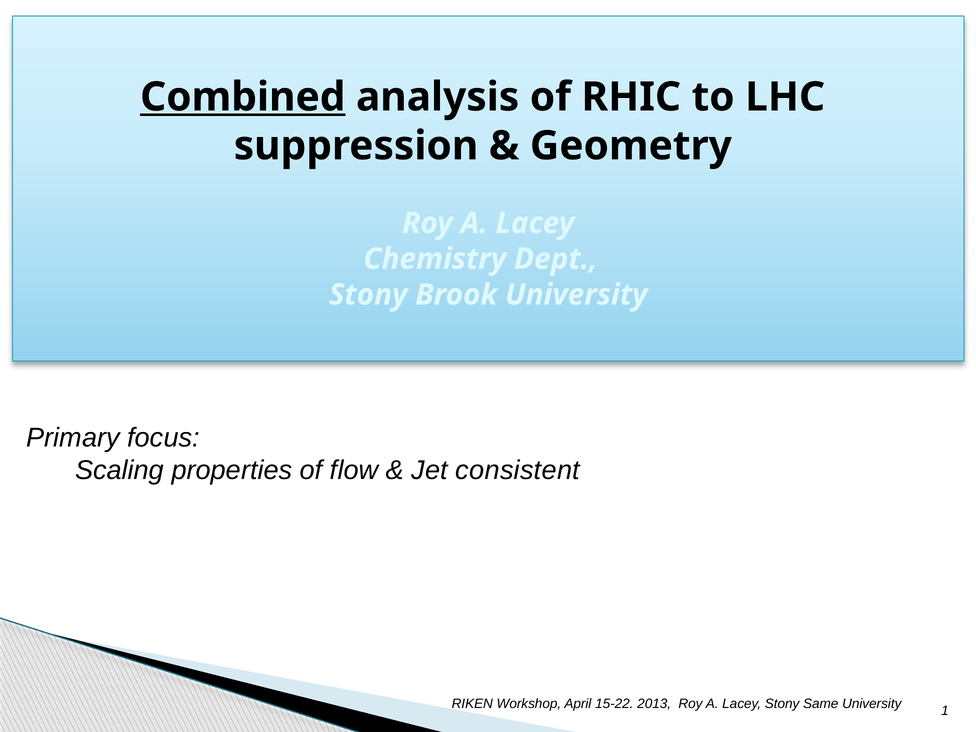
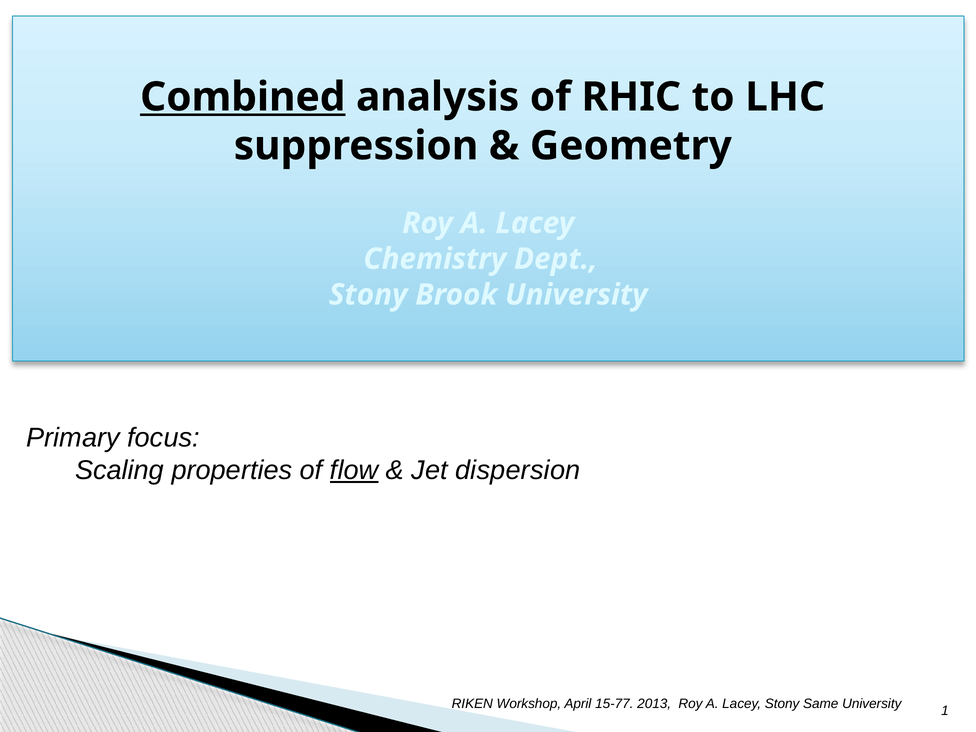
flow underline: none -> present (354, 470)
consistent: consistent -> dispersion (518, 470)
15-22: 15-22 -> 15-77 (614, 704)
